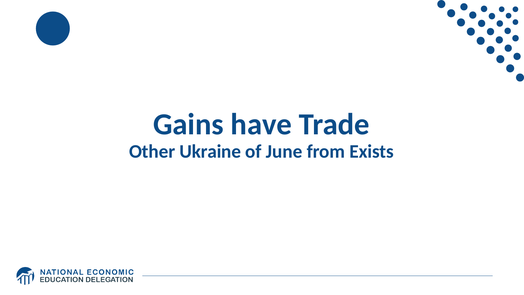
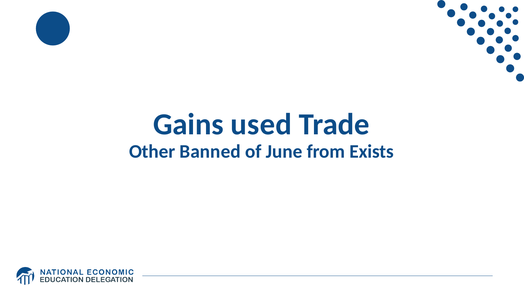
have: have -> used (261, 124)
Ukraine: Ukraine -> Banned (210, 151)
